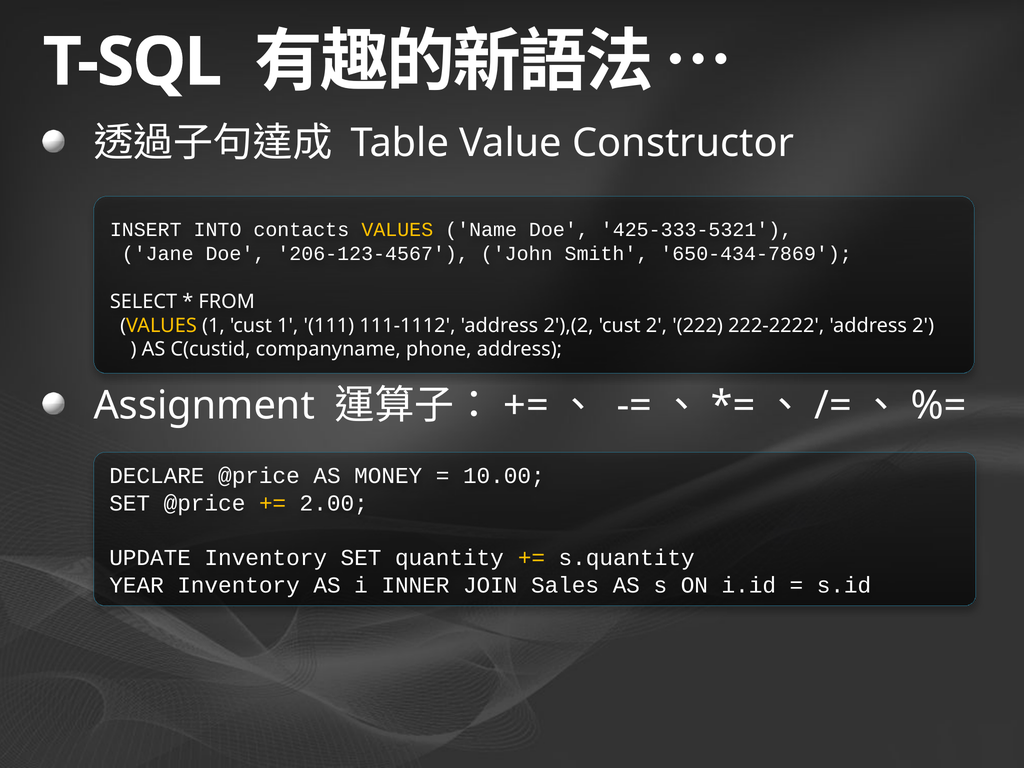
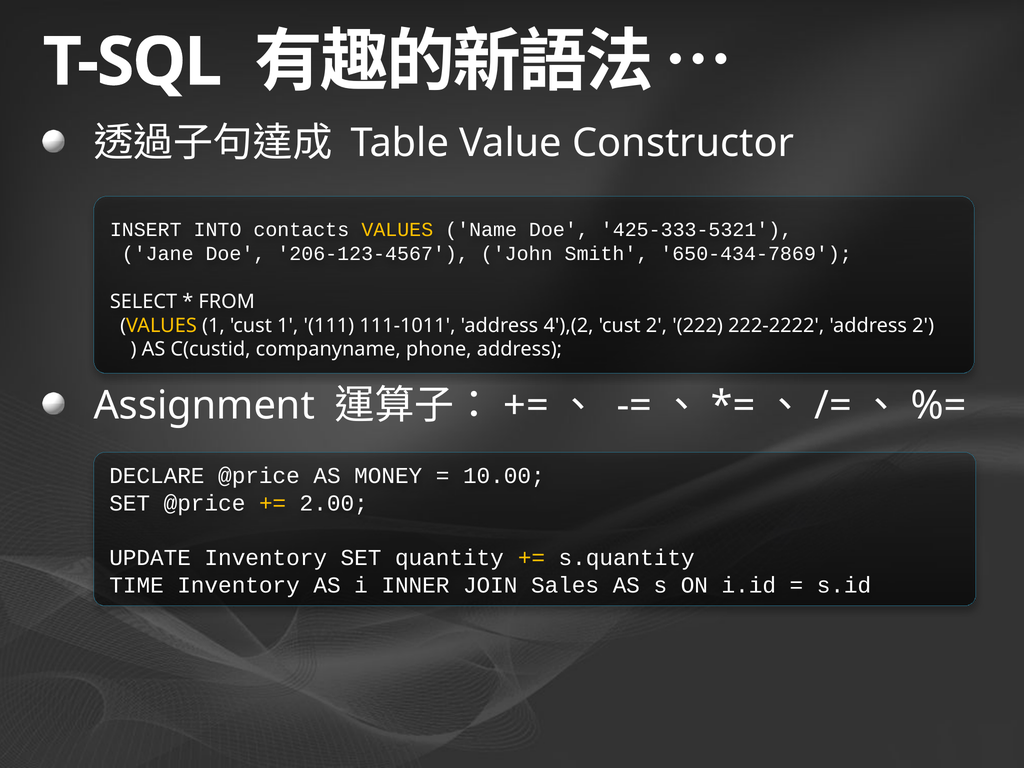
111-1112: 111-1112 -> 111-1011 (407, 325)
2'),(2: 2'),(2 -> 4'),(2 (569, 325)
YEAR: YEAR -> TIME (137, 585)
